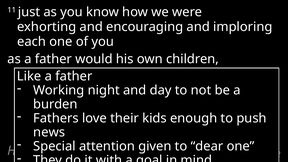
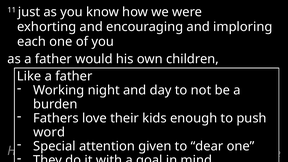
news: news -> word (49, 132)
